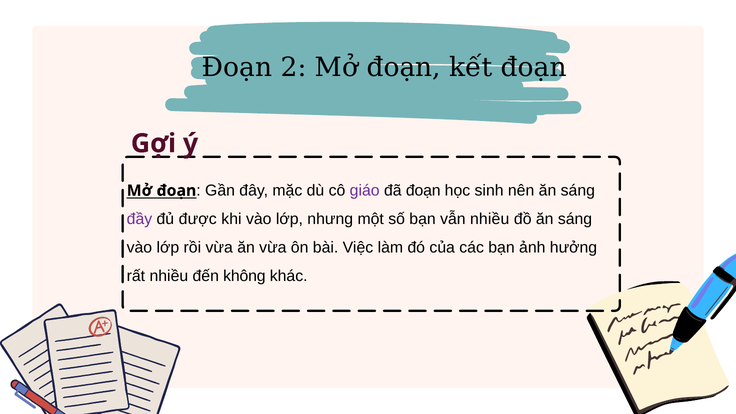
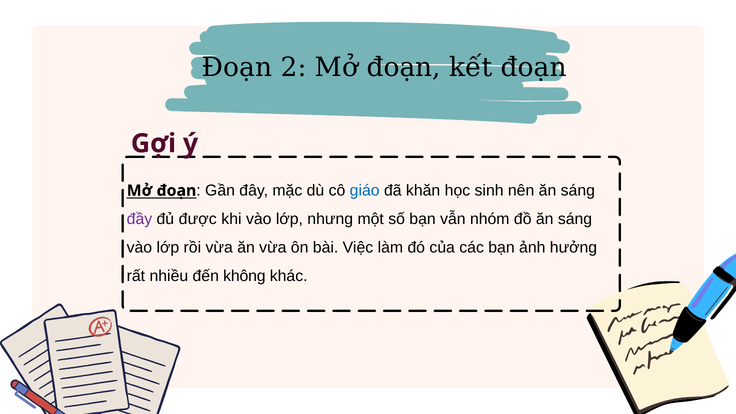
giáo colour: purple -> blue (365, 191)
đã đoạn: đoạn -> khăn (423, 191)
vẫn nhiều: nhiều -> nhóm (490, 219)
